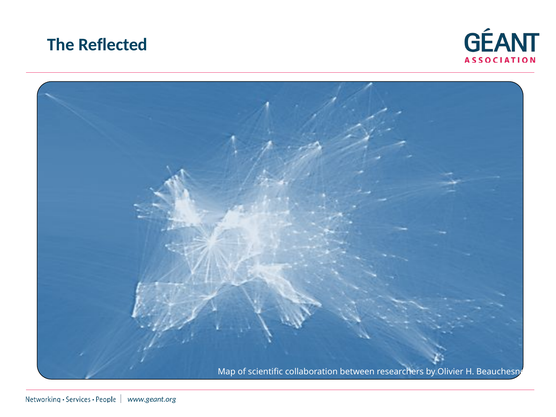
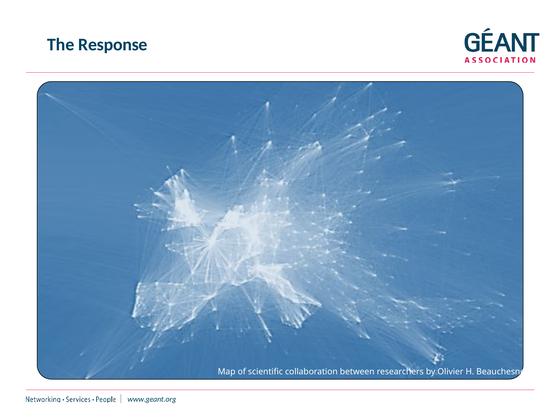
Reflected: Reflected -> Response (113, 44)
